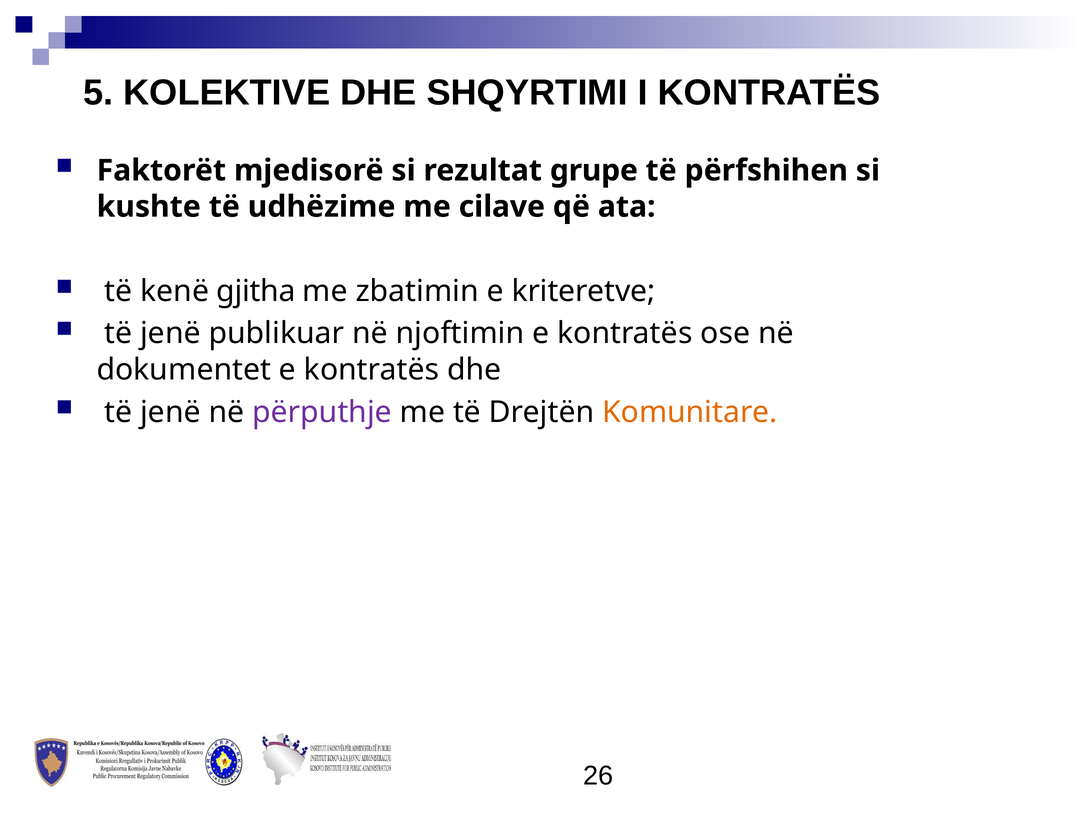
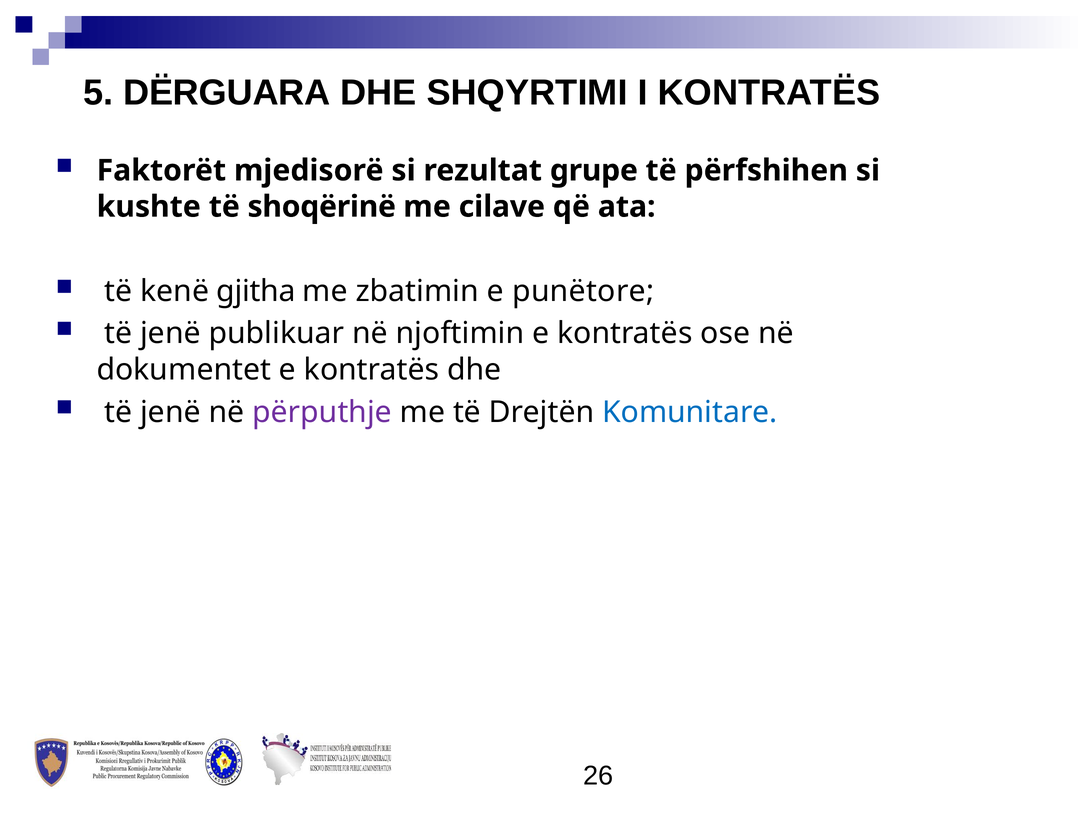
KOLEKTIVE: KOLEKTIVE -> DËRGUARA (227, 93)
udhëzime: udhëzime -> shoqërinë (322, 207)
kriteretve: kriteretve -> punëtore (583, 291)
Komunitare colour: orange -> blue (690, 412)
